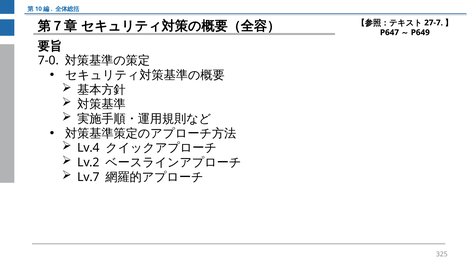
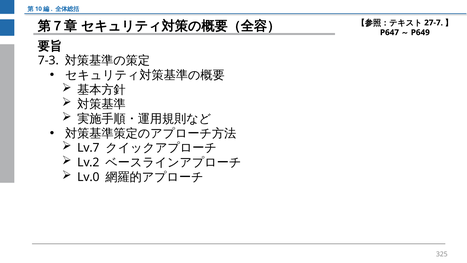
7-0: 7-0 -> 7-3 (48, 60)
Lv.4: Lv.4 -> Lv.7 (88, 148)
Lv.7: Lv.7 -> Lv.0 (88, 177)
